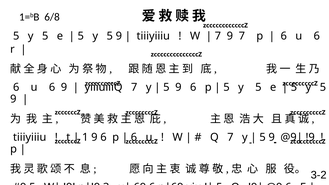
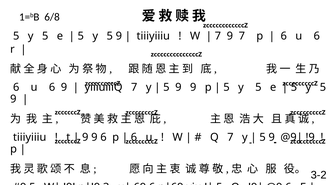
5 9 6: 6 -> 9 (193, 87)
1: 1 -> 9 (85, 137)
